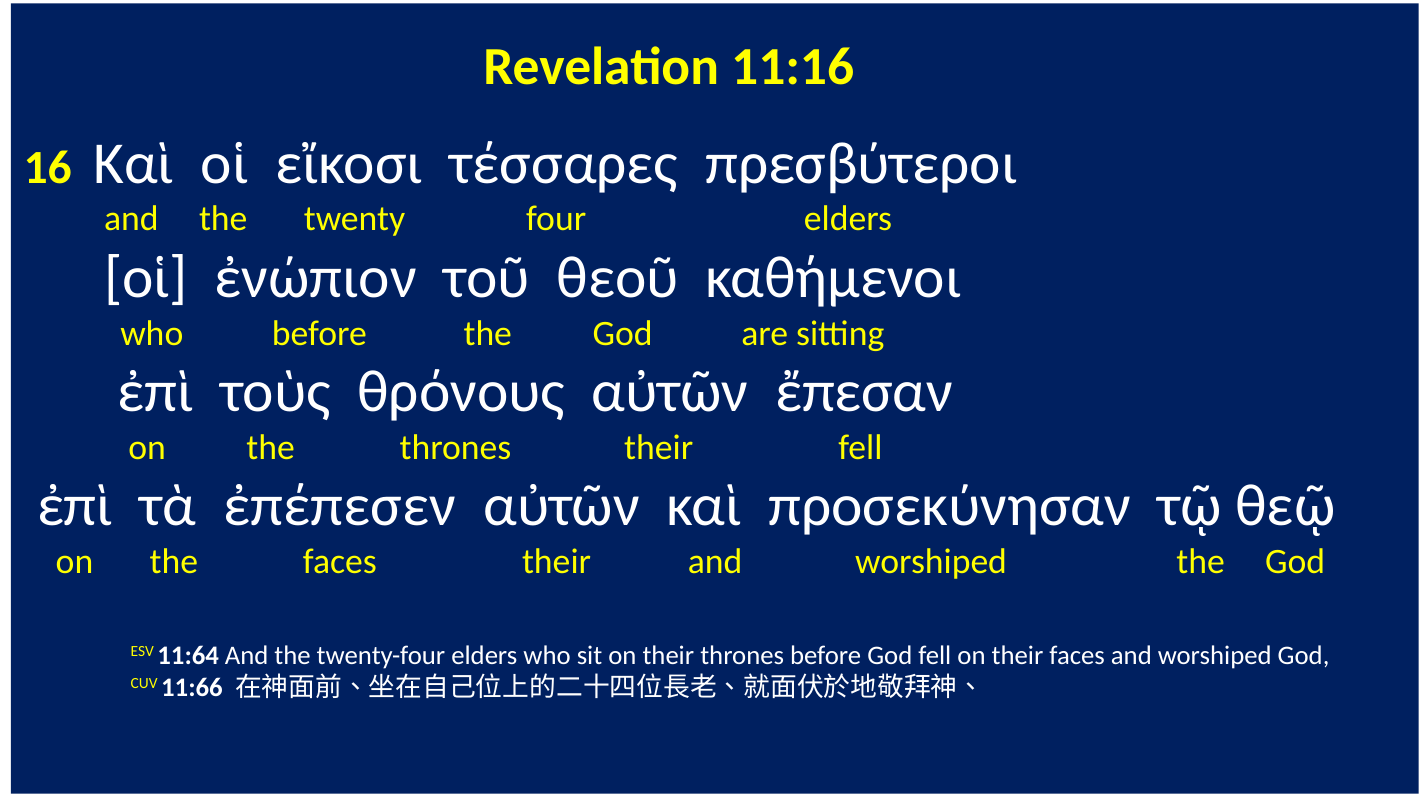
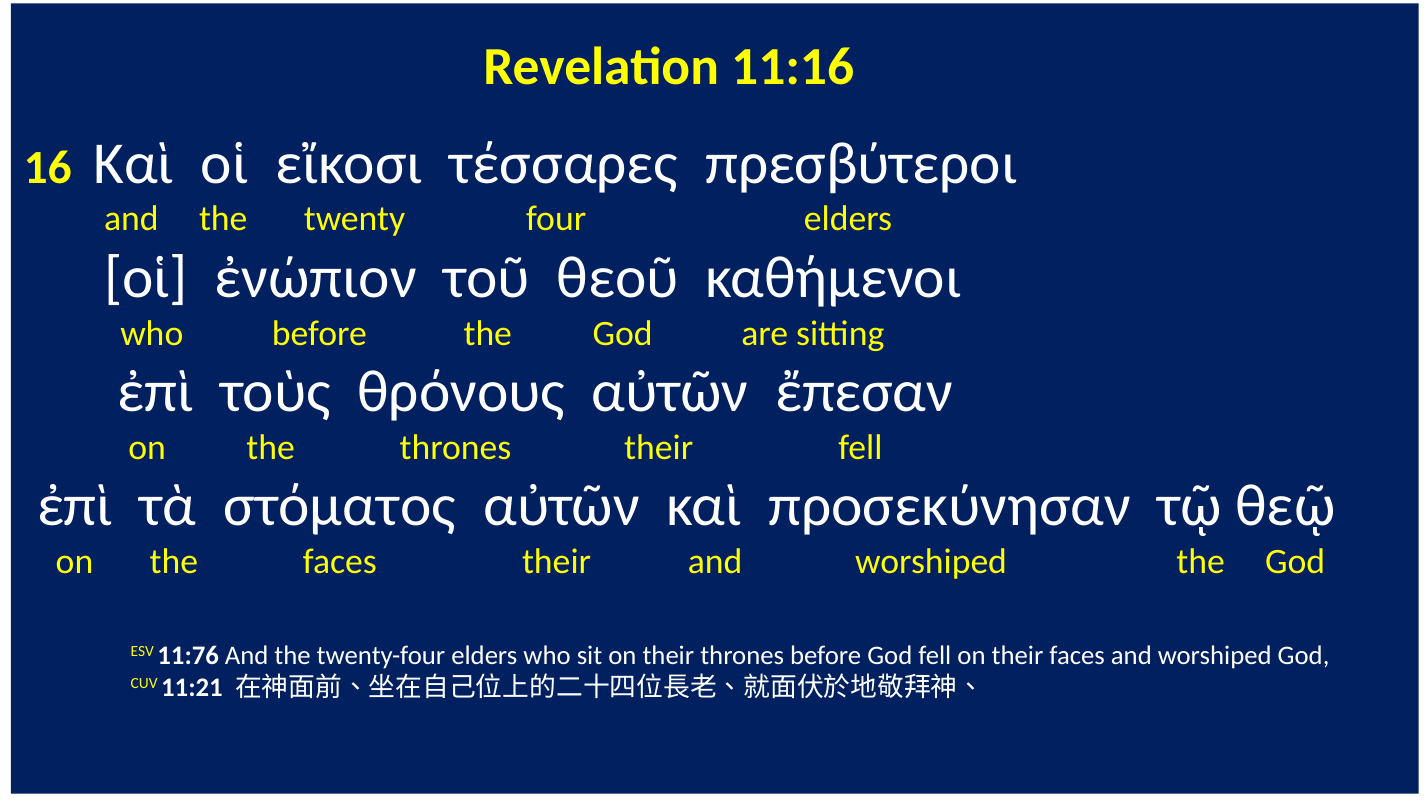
ἐπέπεσεν: ἐπέπεσεν -> στόματος (340, 506)
11:64: 11:64 -> 11:76 (188, 656)
11:66: 11:66 -> 11:21 (192, 688)
